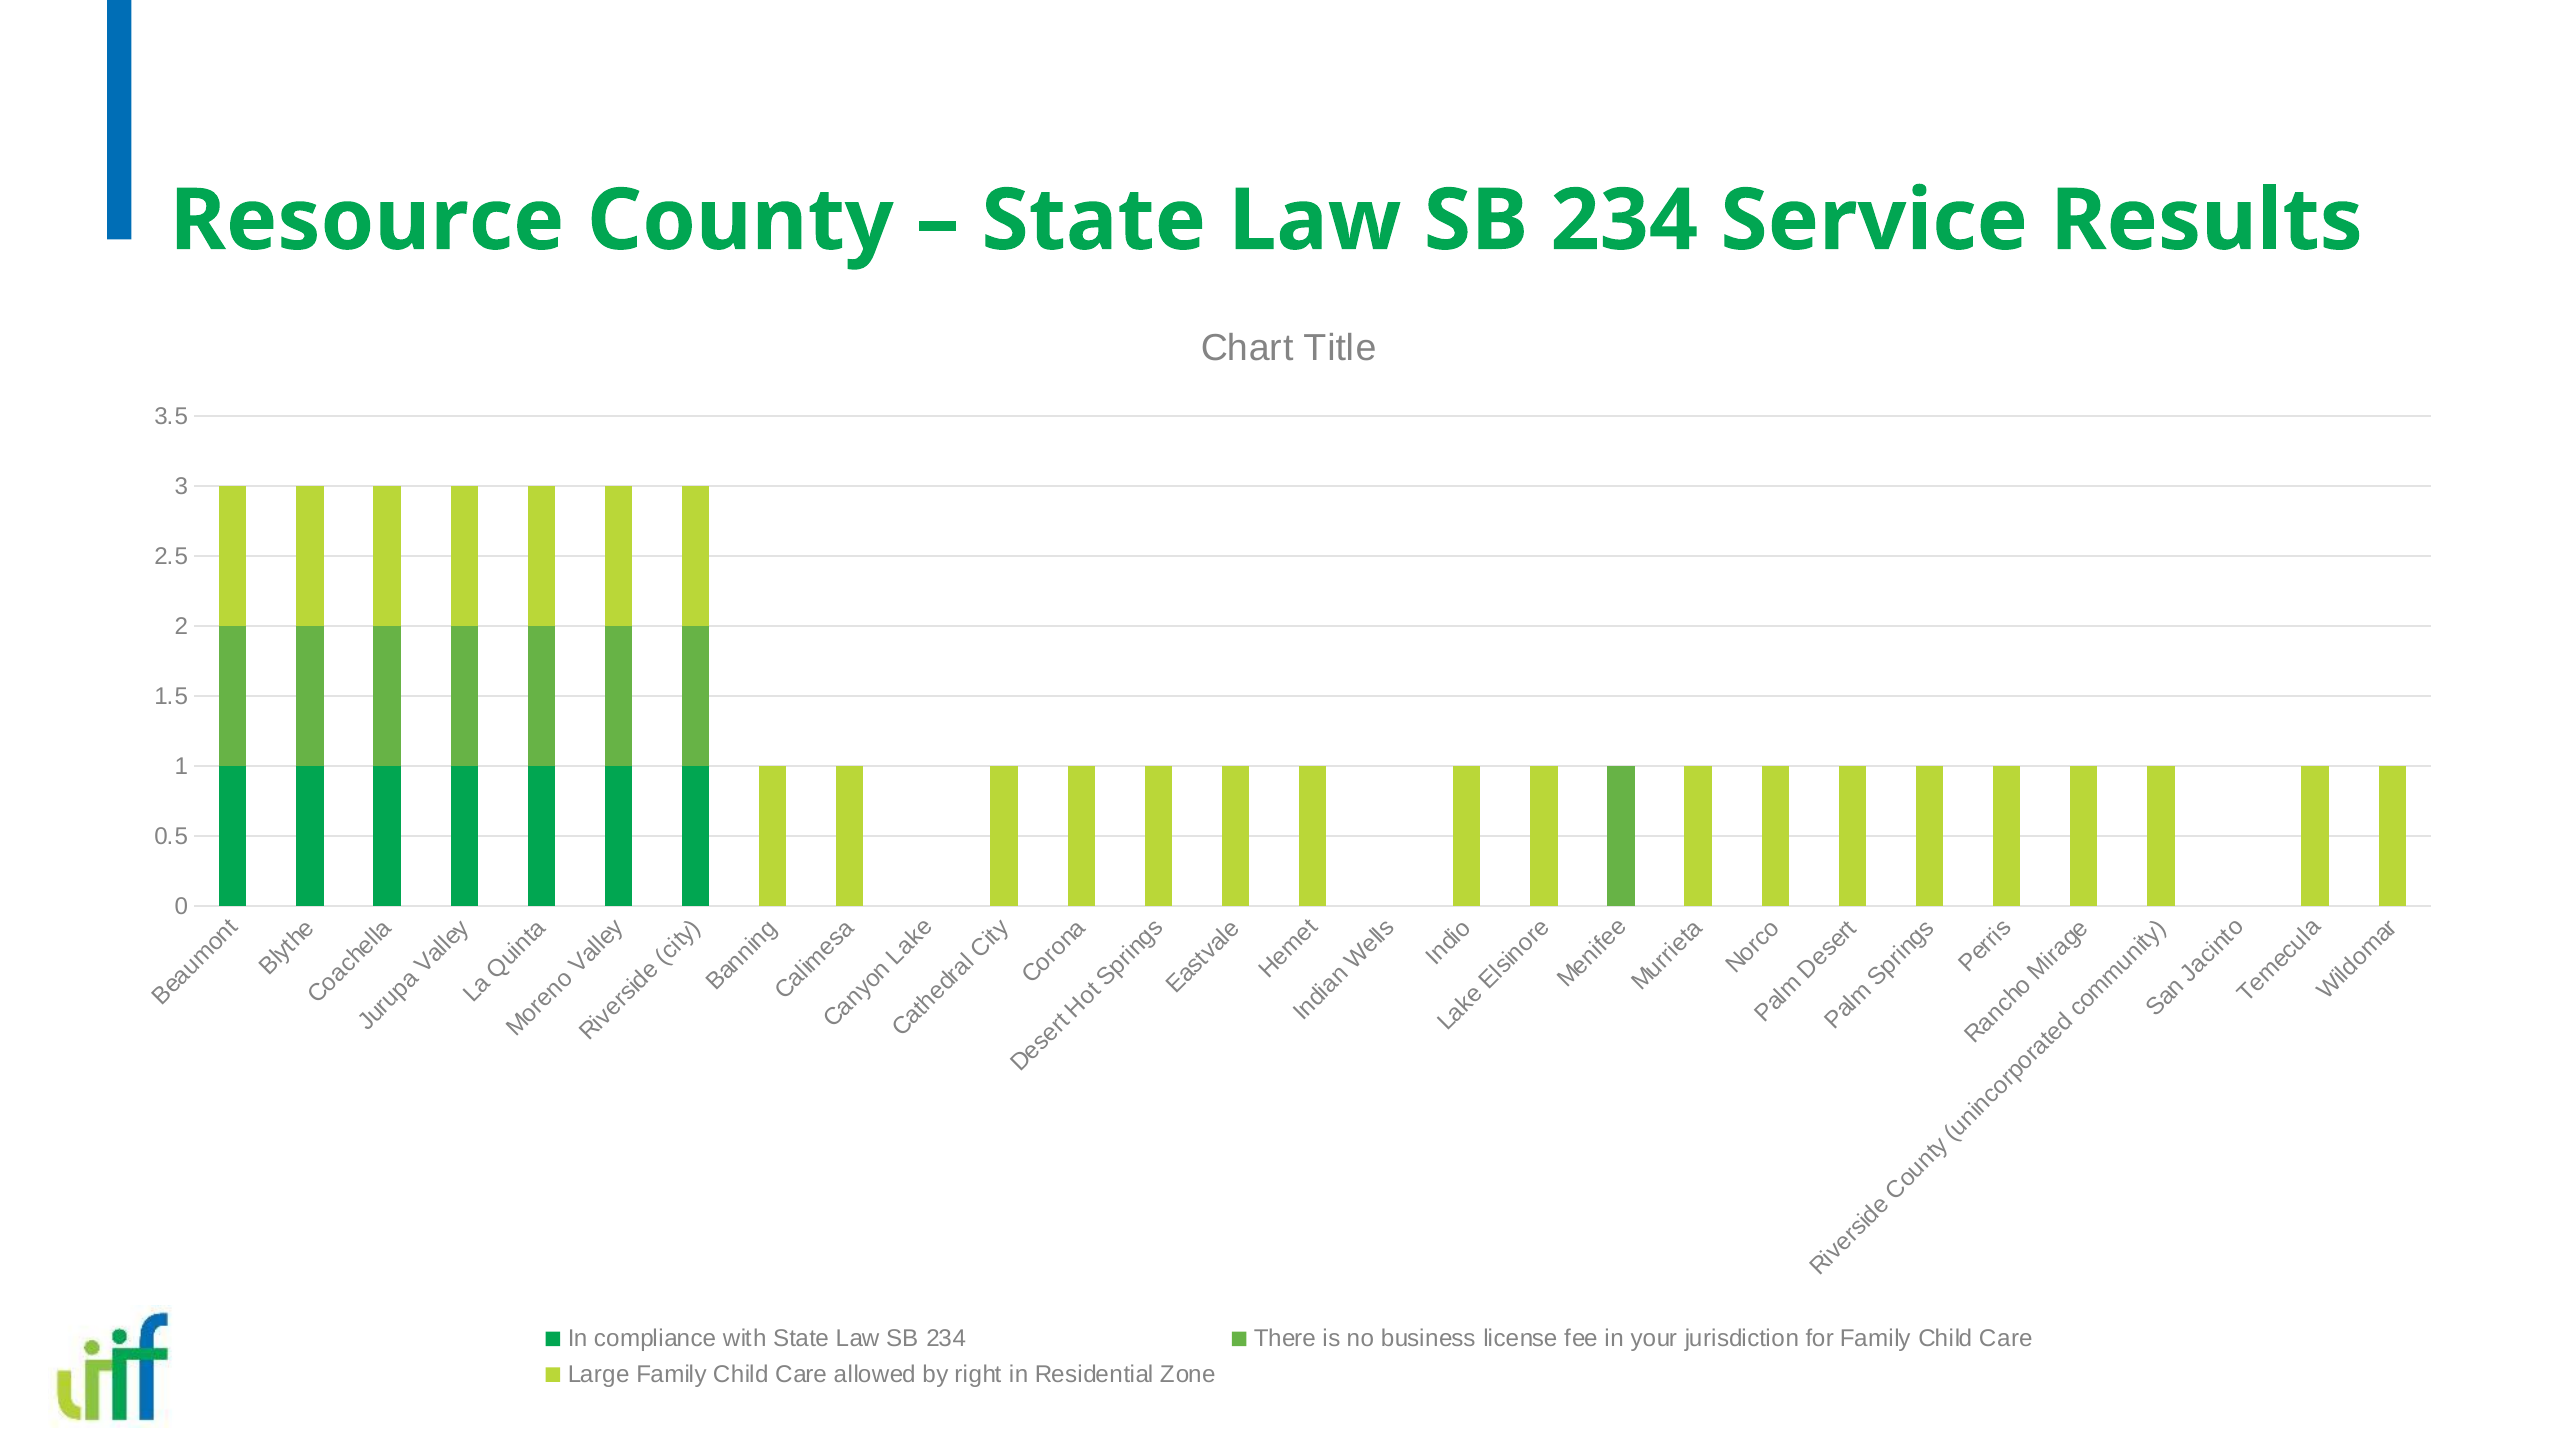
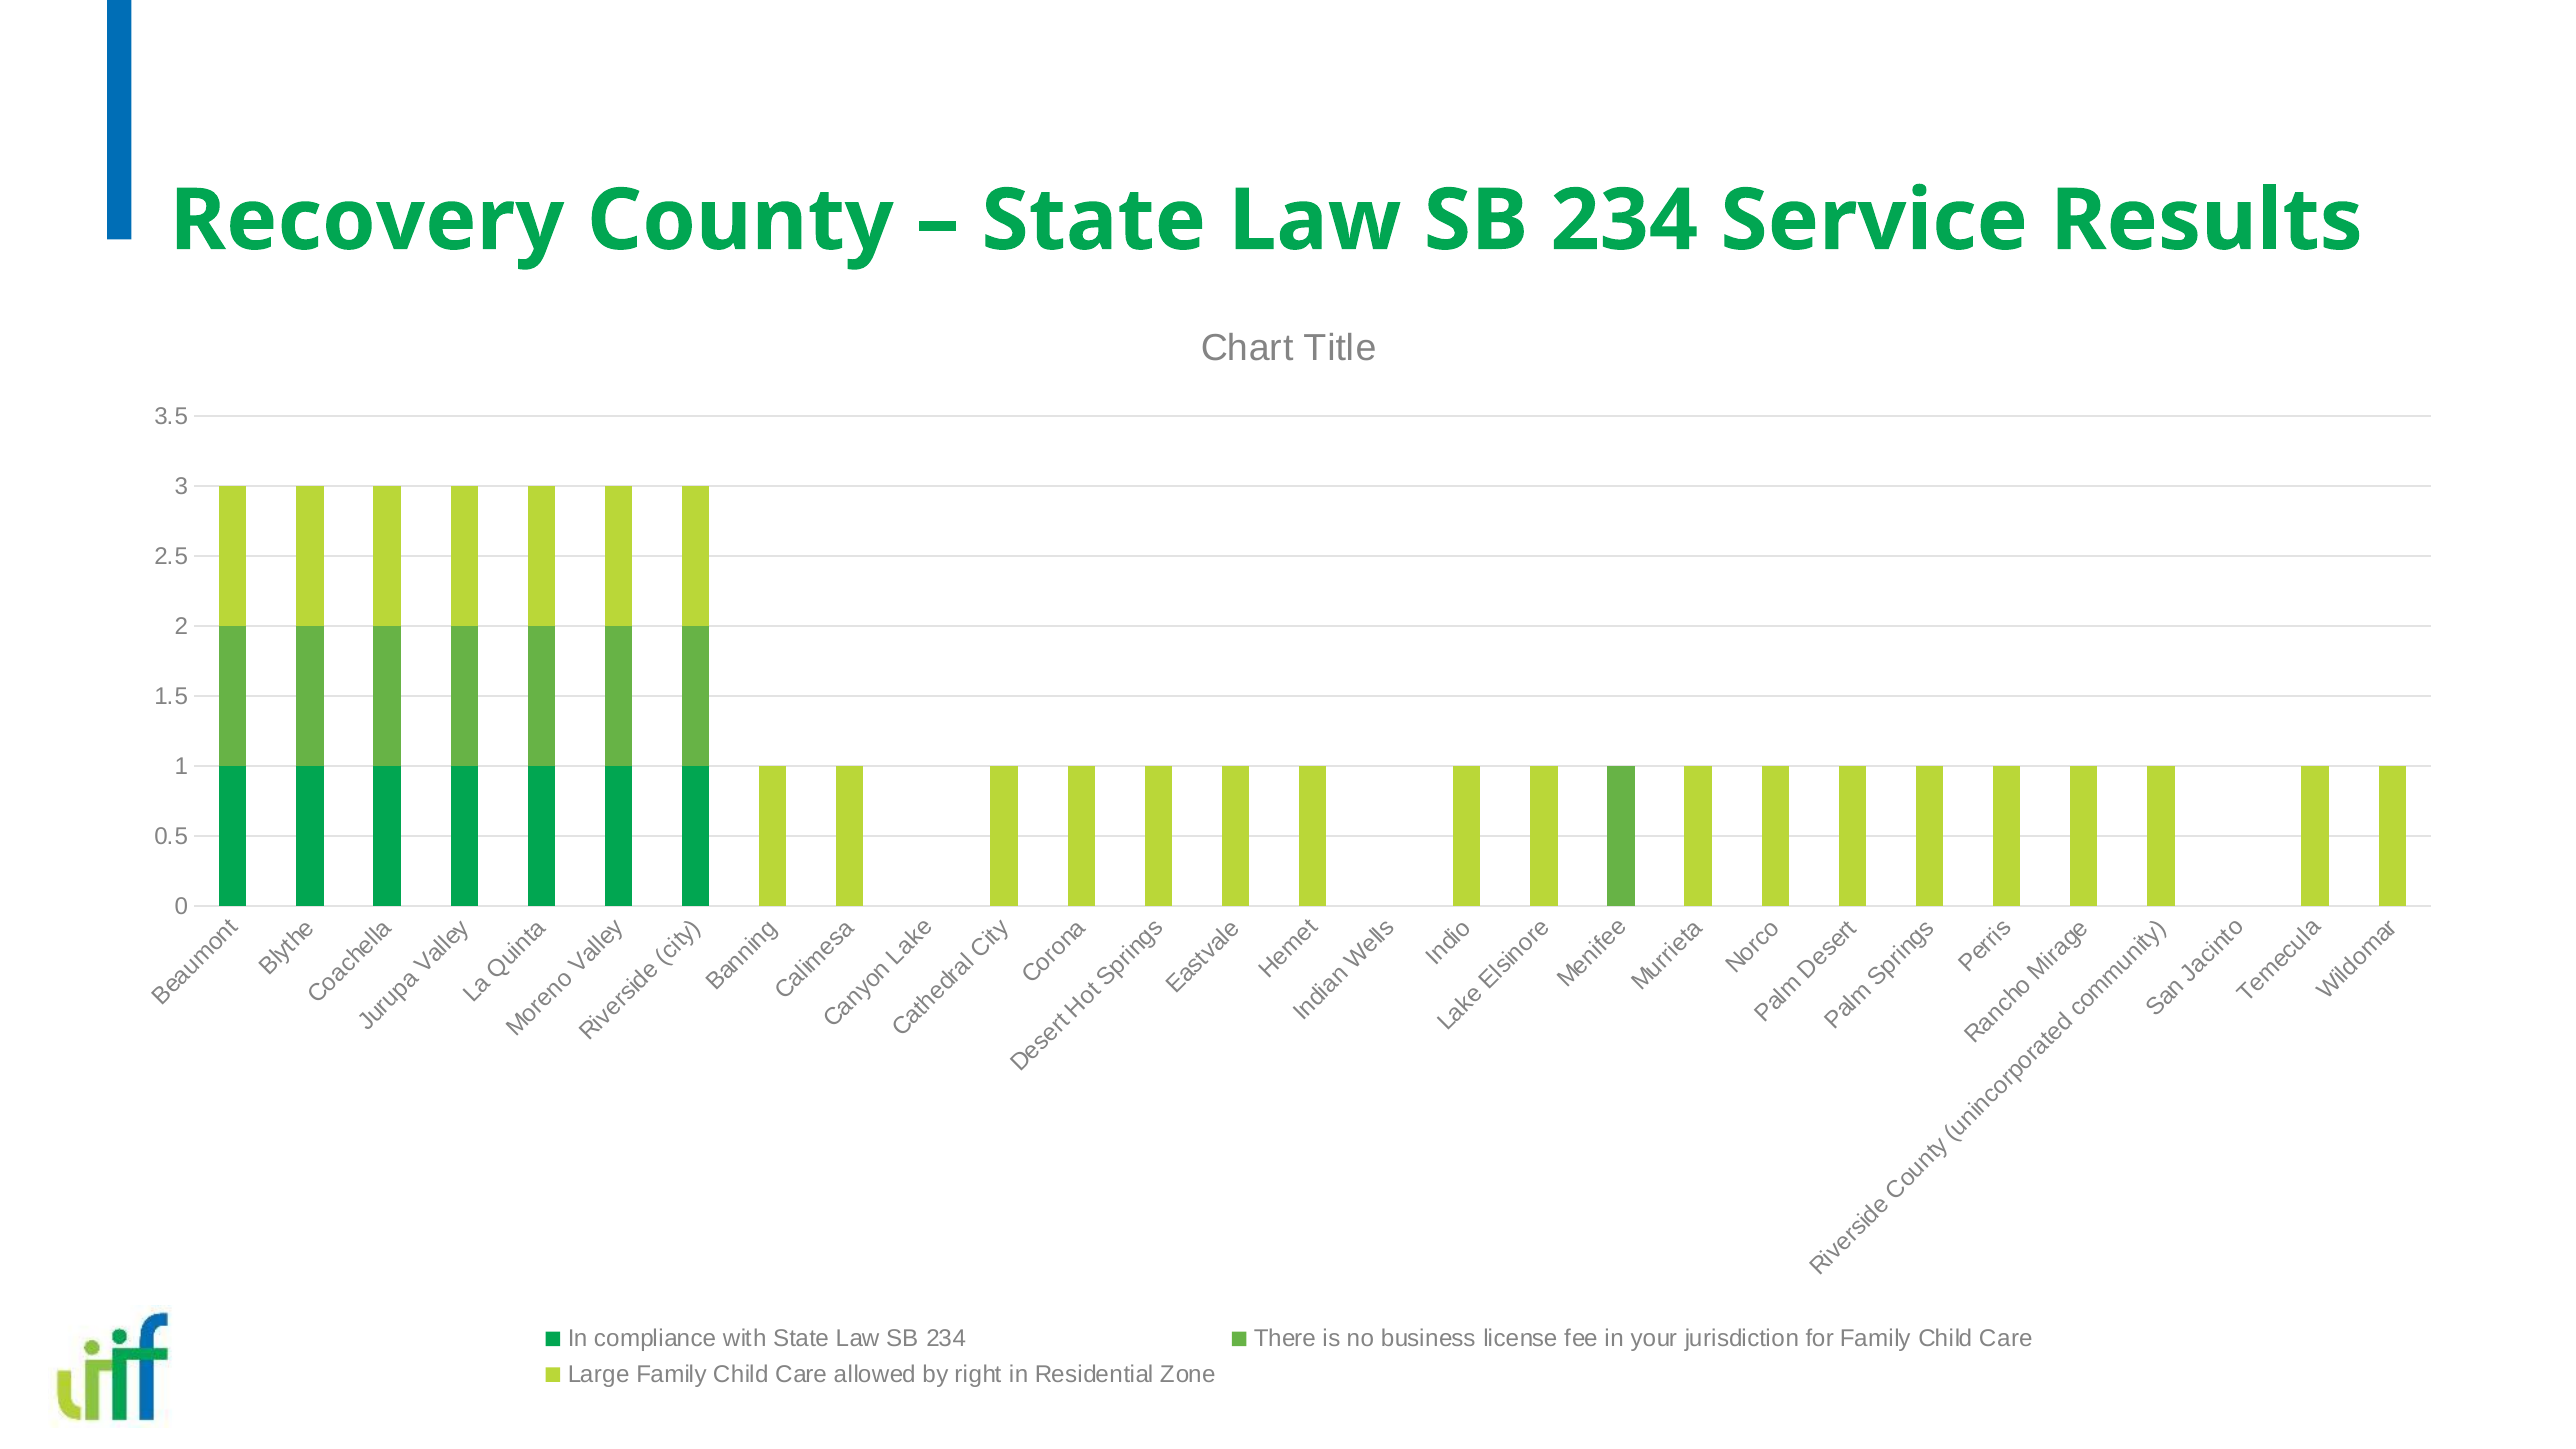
Resource: Resource -> Recovery (367, 221)
